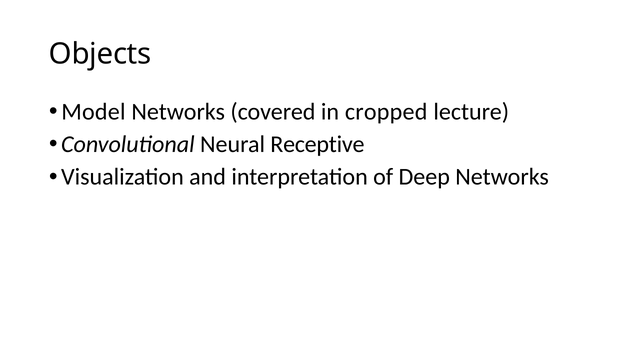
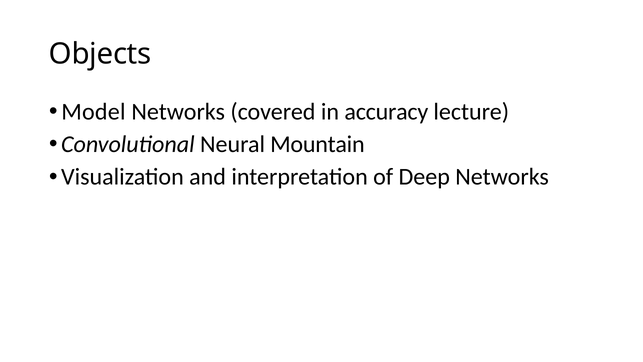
cropped: cropped -> accuracy (386, 112)
Receptive: Receptive -> Mountain (317, 144)
